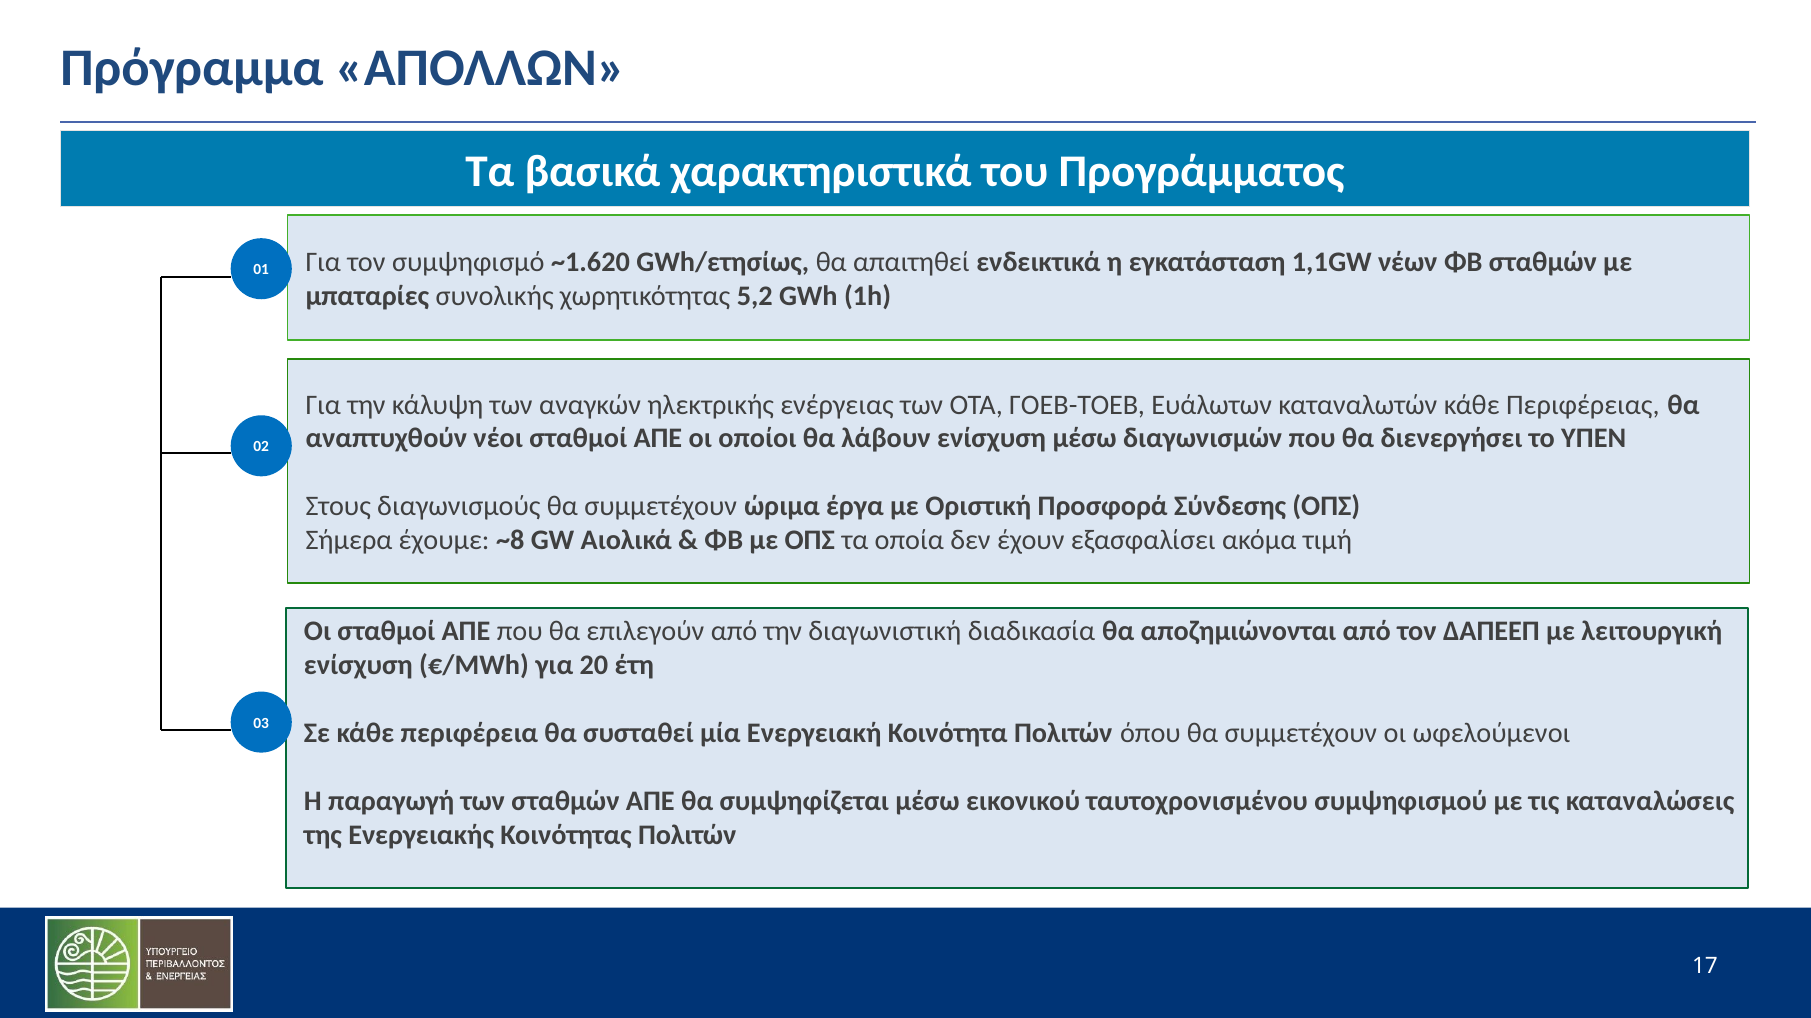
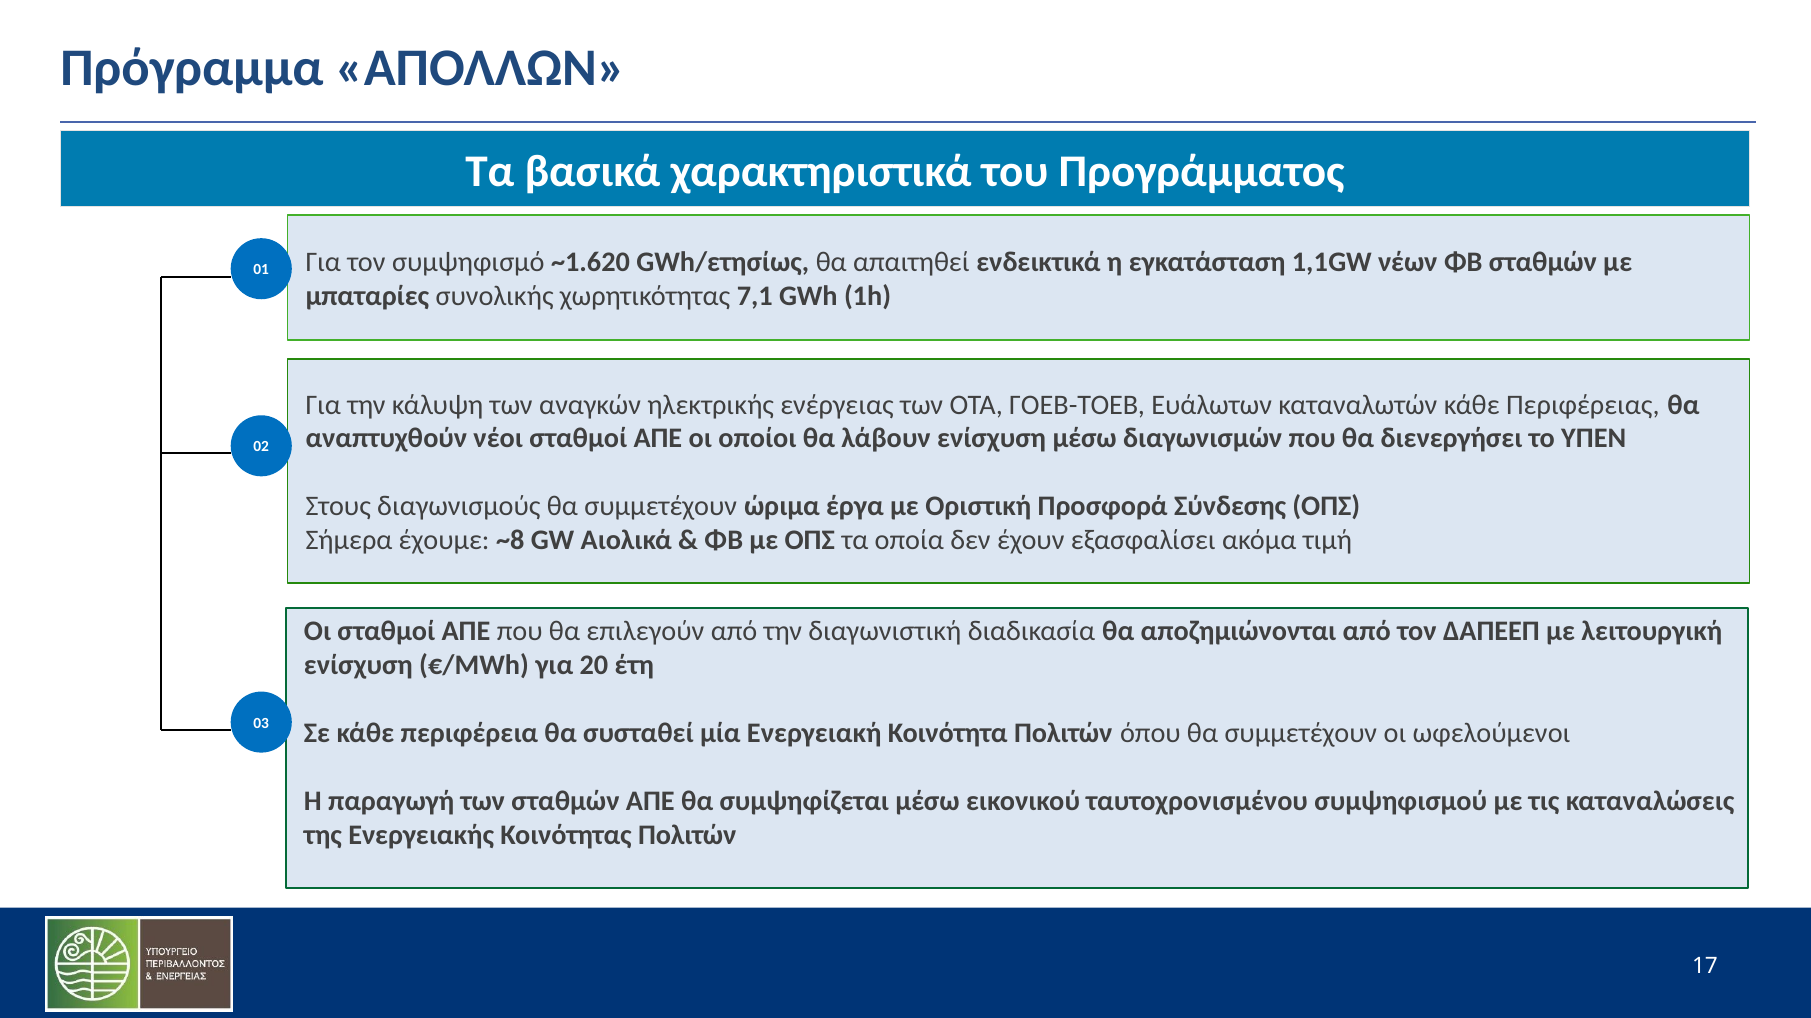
5,2: 5,2 -> 7,1 (755, 297)
